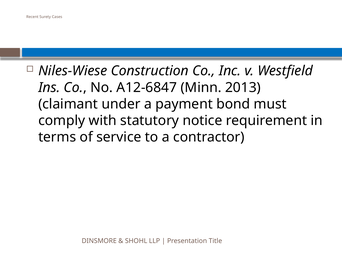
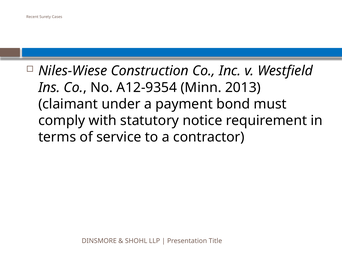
A12-6847: A12-6847 -> A12-9354 (147, 87)
